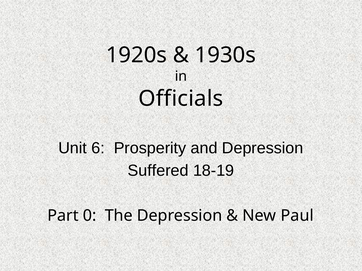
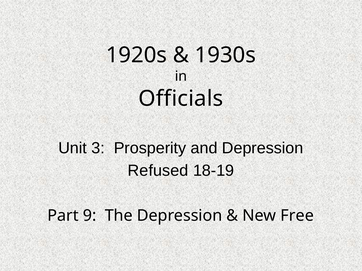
6: 6 -> 3 (98, 148)
Suffered: Suffered -> Refused (158, 171)
0: 0 -> 9 (90, 216)
Paul: Paul -> Free (297, 216)
